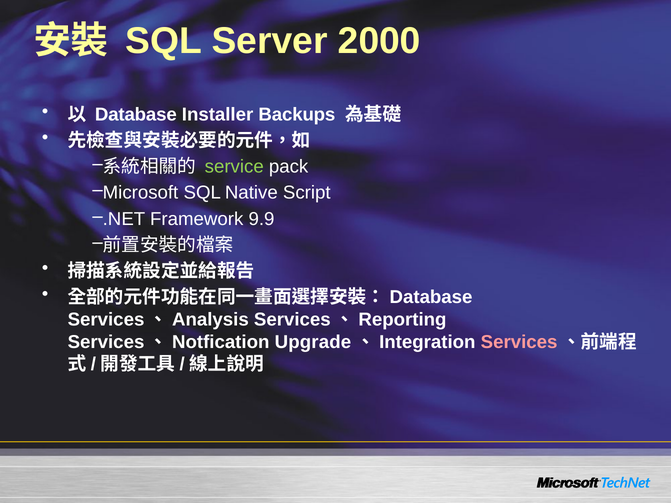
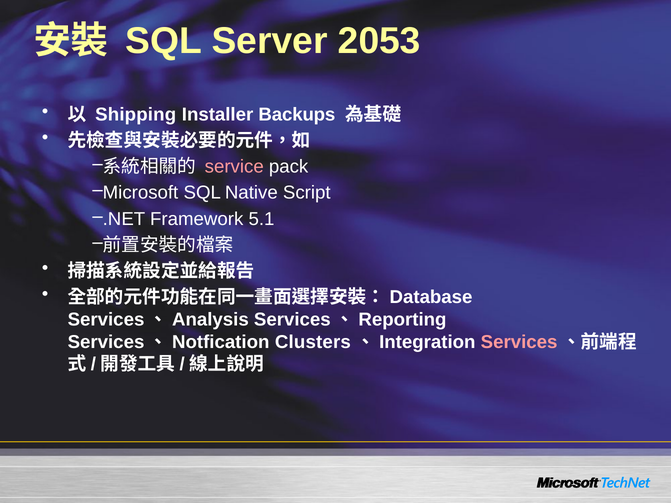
2000: 2000 -> 2053 (379, 41)
Database: Database -> Shipping (136, 115)
service colour: light green -> pink (234, 167)
9.9: 9.9 -> 5.1 (262, 219)
Upgrade: Upgrade -> Clusters (313, 342)
